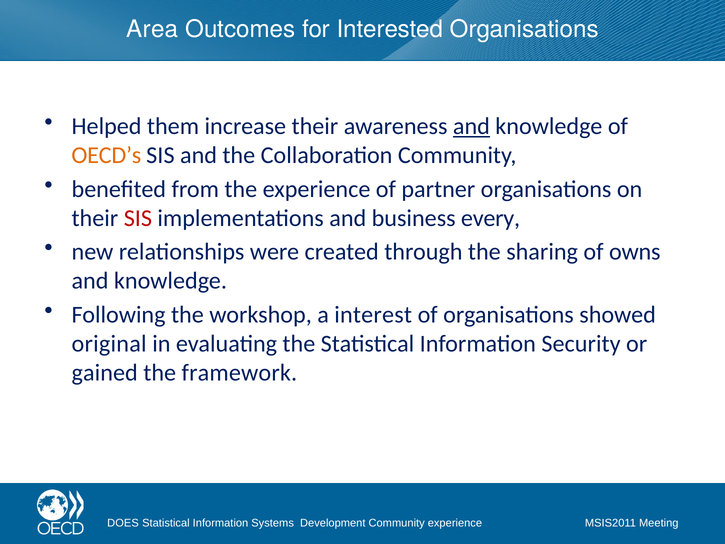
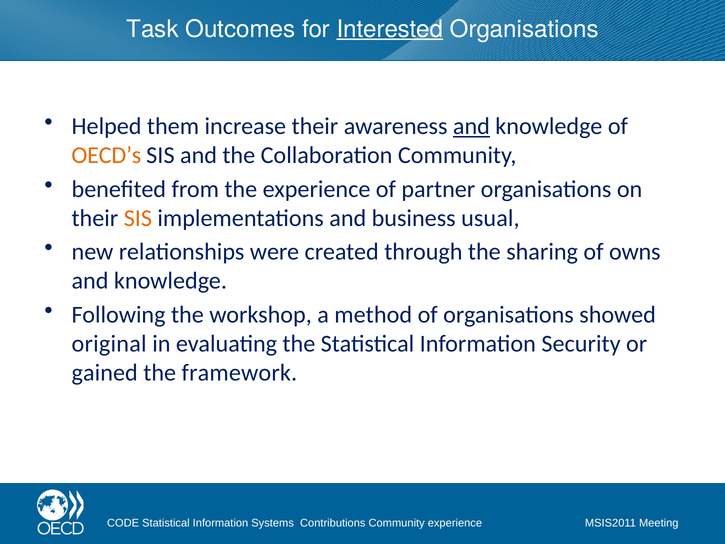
Area: Area -> Task (152, 29)
Interested underline: none -> present (390, 29)
SIS colour: red -> orange (138, 218)
every: every -> usual (490, 218)
interest: interest -> method (373, 315)
DOES: DOES -> CODE (123, 523)
Development: Development -> Contributions (333, 523)
